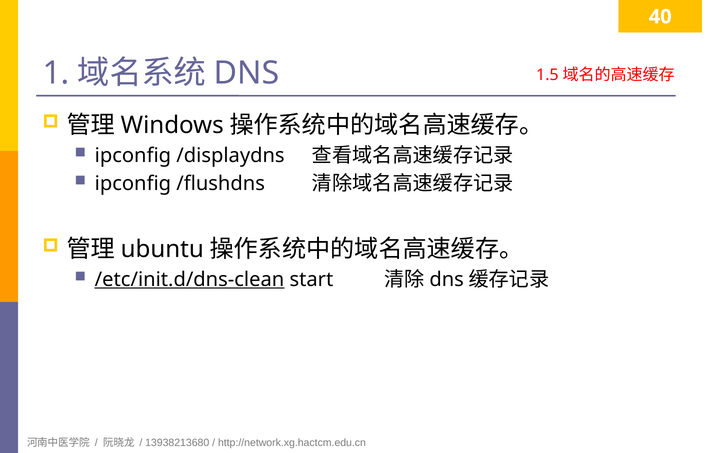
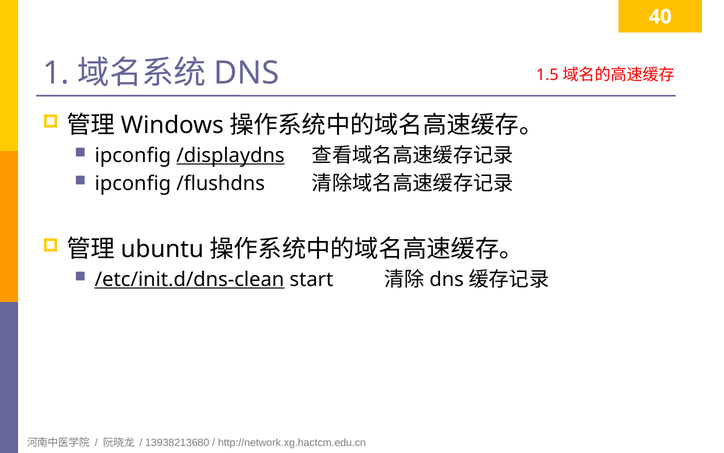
/displaydns underline: none -> present (230, 155)
